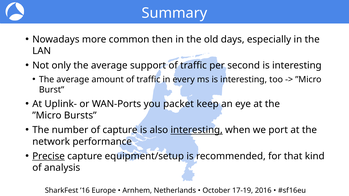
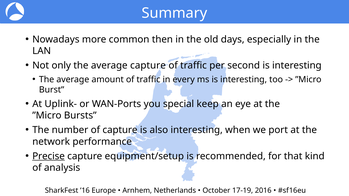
average support: support -> capture (148, 66)
packet: packet -> special (179, 104)
interesting underline: present -> none (197, 130)
